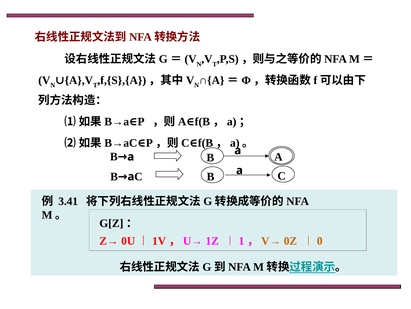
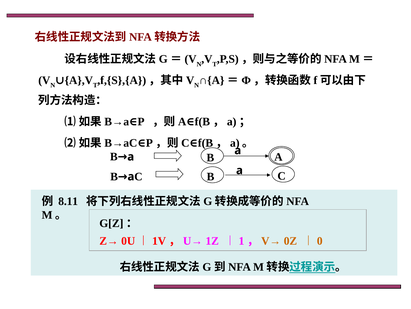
3.41: 3.41 -> 8.11 (68, 201)
